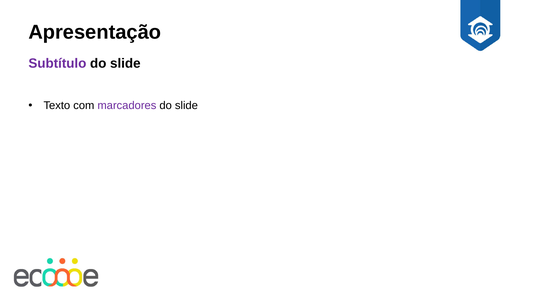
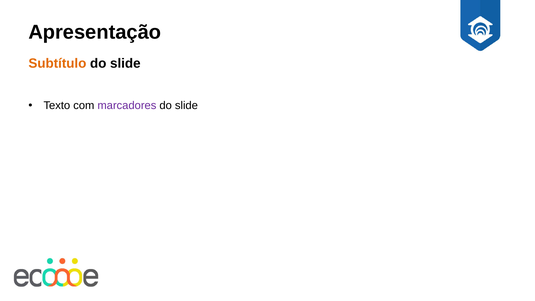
Subtítulo colour: purple -> orange (57, 63)
